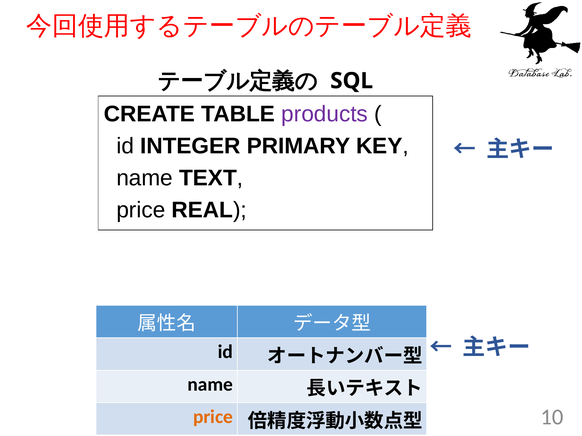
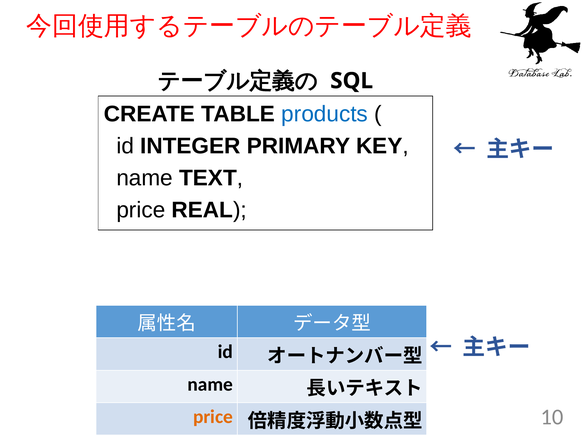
products colour: purple -> blue (325, 114)
